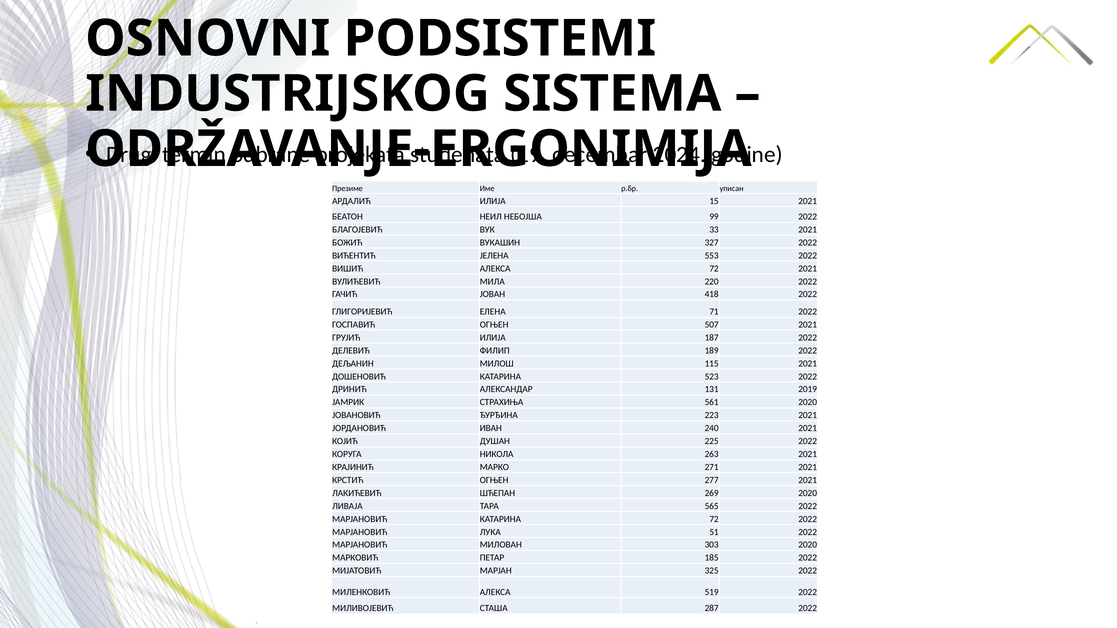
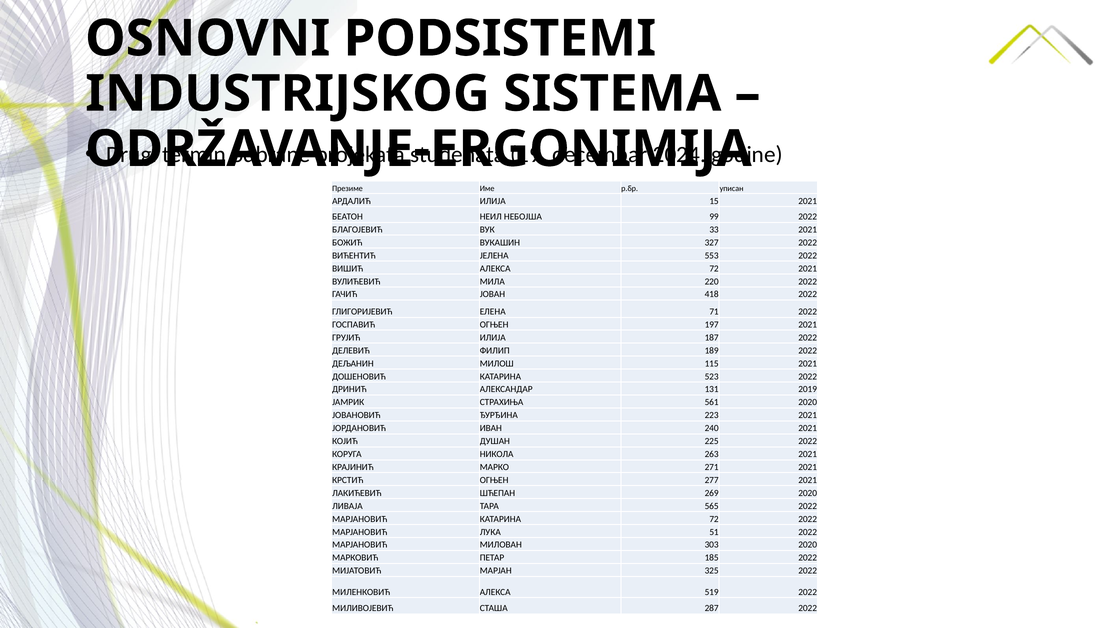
507: 507 -> 197 (712, 325)
